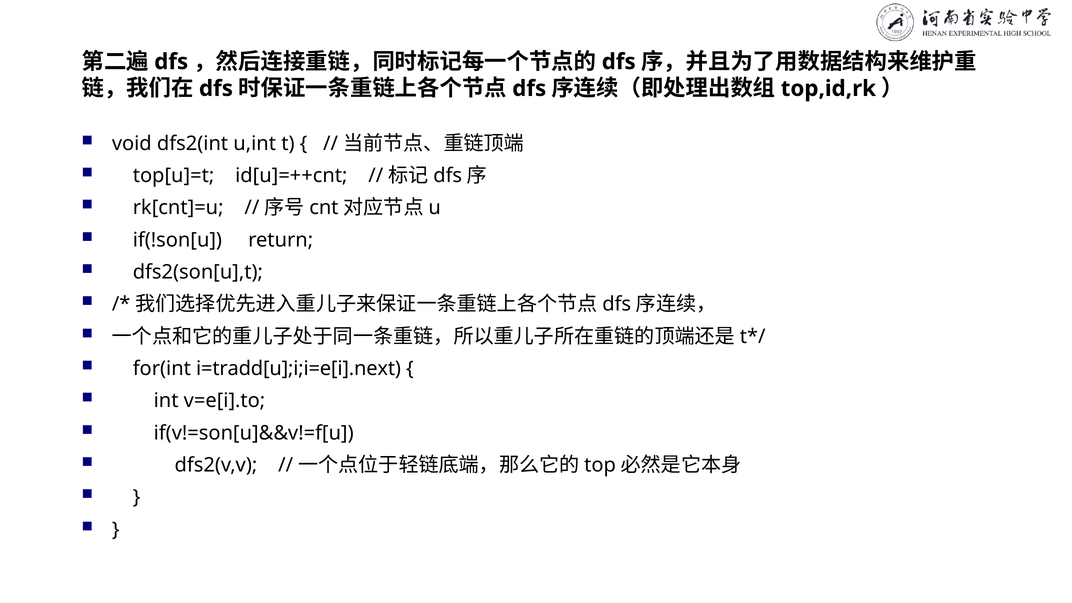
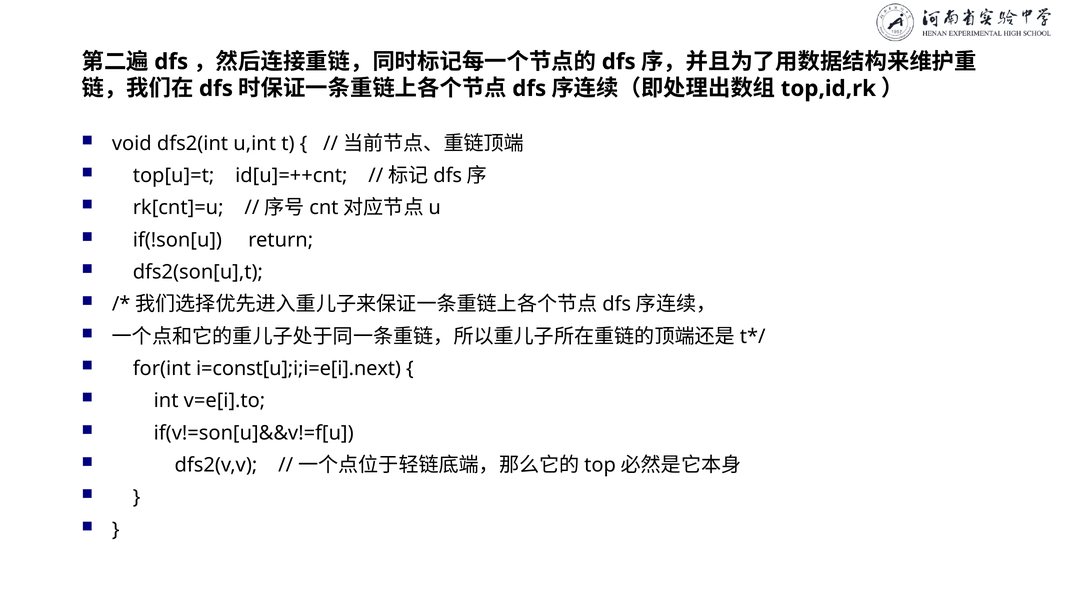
i=tradd[u];i;i=e[i].next: i=tradd[u];i;i=e[i].next -> i=const[u];i;i=e[i].next (299, 369)
